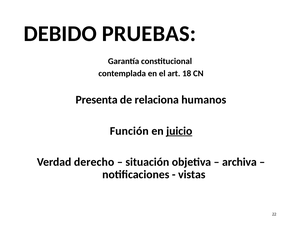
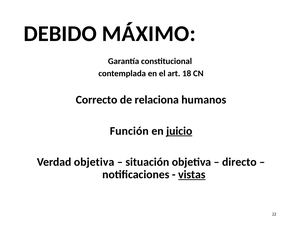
PRUEBAS: PRUEBAS -> MÁXIMO (149, 34)
Presenta: Presenta -> Correcto (97, 100)
Verdad derecho: derecho -> objetiva (94, 162)
archiva: archiva -> directo (239, 162)
vistas underline: none -> present (192, 175)
